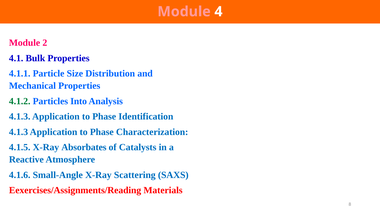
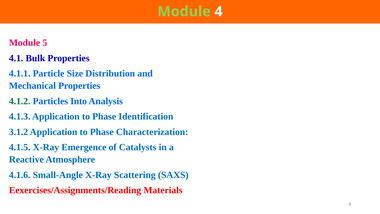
Module colour: pink -> light green (184, 12)
2: 2 -> 5 (45, 43)
4.1.3: 4.1.3 -> 3.1.2 (19, 132)
Absorbates: Absorbates -> Emergence (84, 147)
